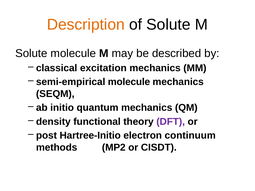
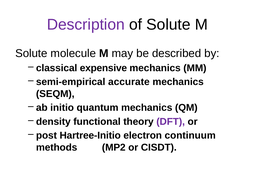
Description colour: orange -> purple (86, 25)
excitation: excitation -> expensive (103, 68)
semi-empirical molecule: molecule -> accurate (129, 82)
